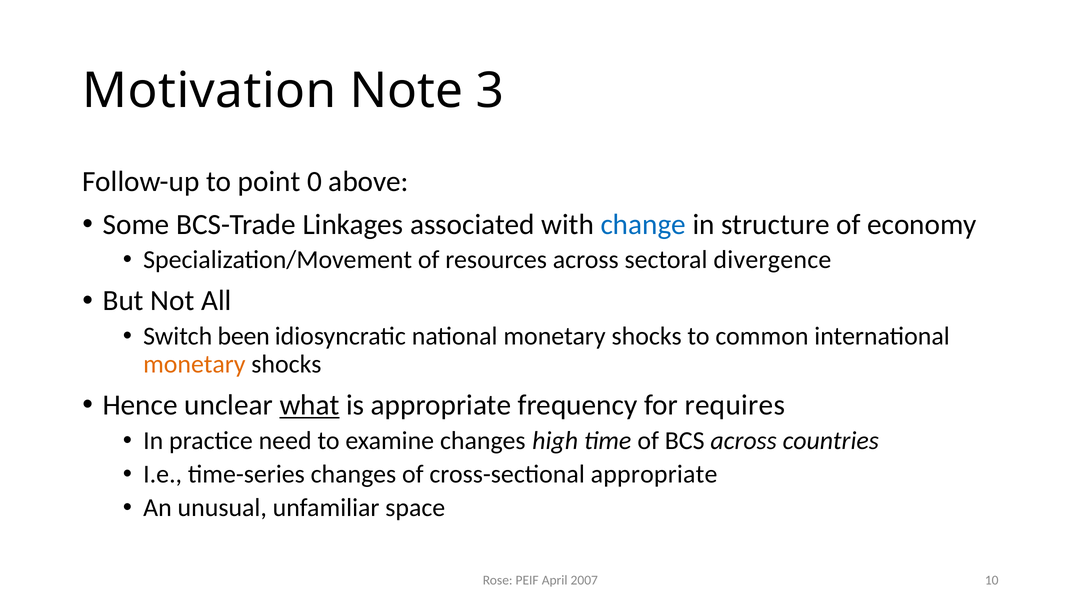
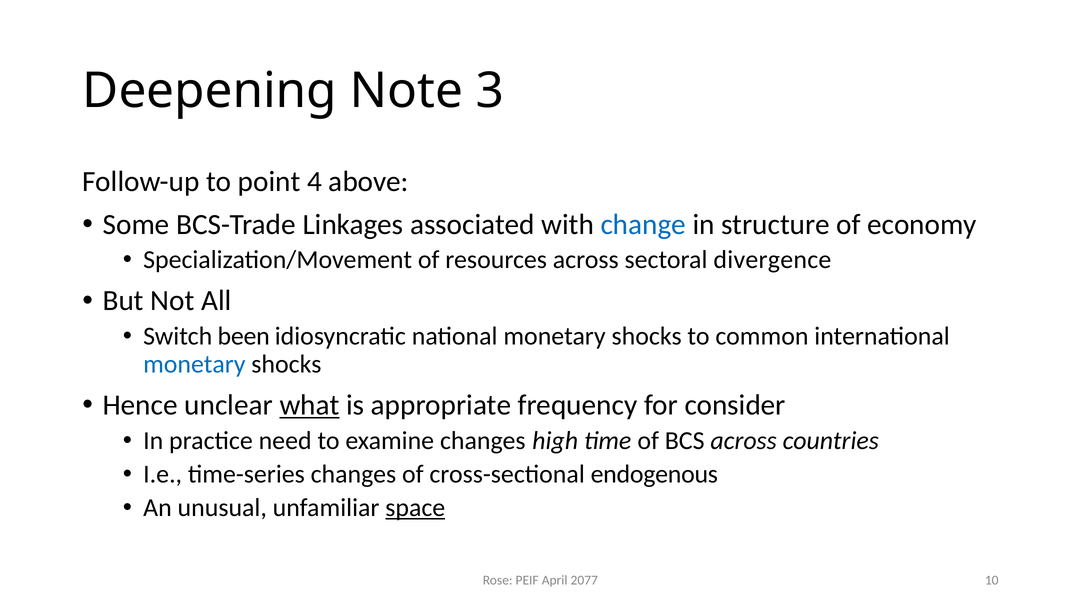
Motivation: Motivation -> Deepening (210, 91)
0: 0 -> 4 (314, 182)
monetary colour: orange -> blue (194, 364)
requires: requires -> consider (735, 405)
cross-sectional appropriate: appropriate -> endogenous (654, 474)
space underline: none -> present (415, 508)
2007: 2007 -> 2077 (584, 581)
